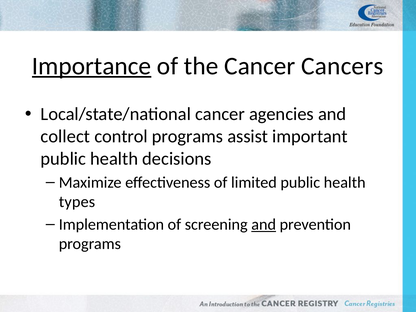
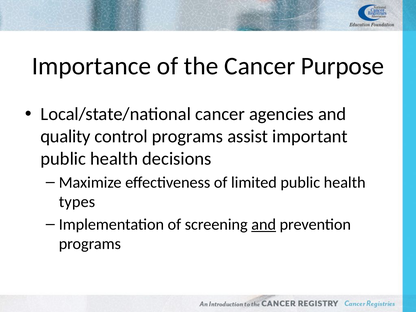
Importance underline: present -> none (92, 66)
Cancers: Cancers -> Purpose (343, 66)
collect: collect -> quality (65, 136)
